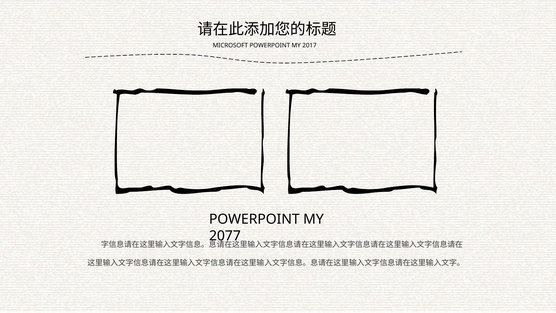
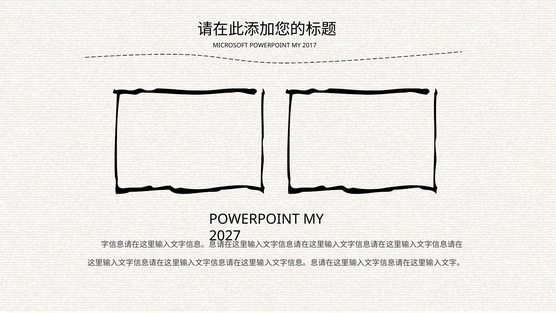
2077: 2077 -> 2027 (225, 236)
